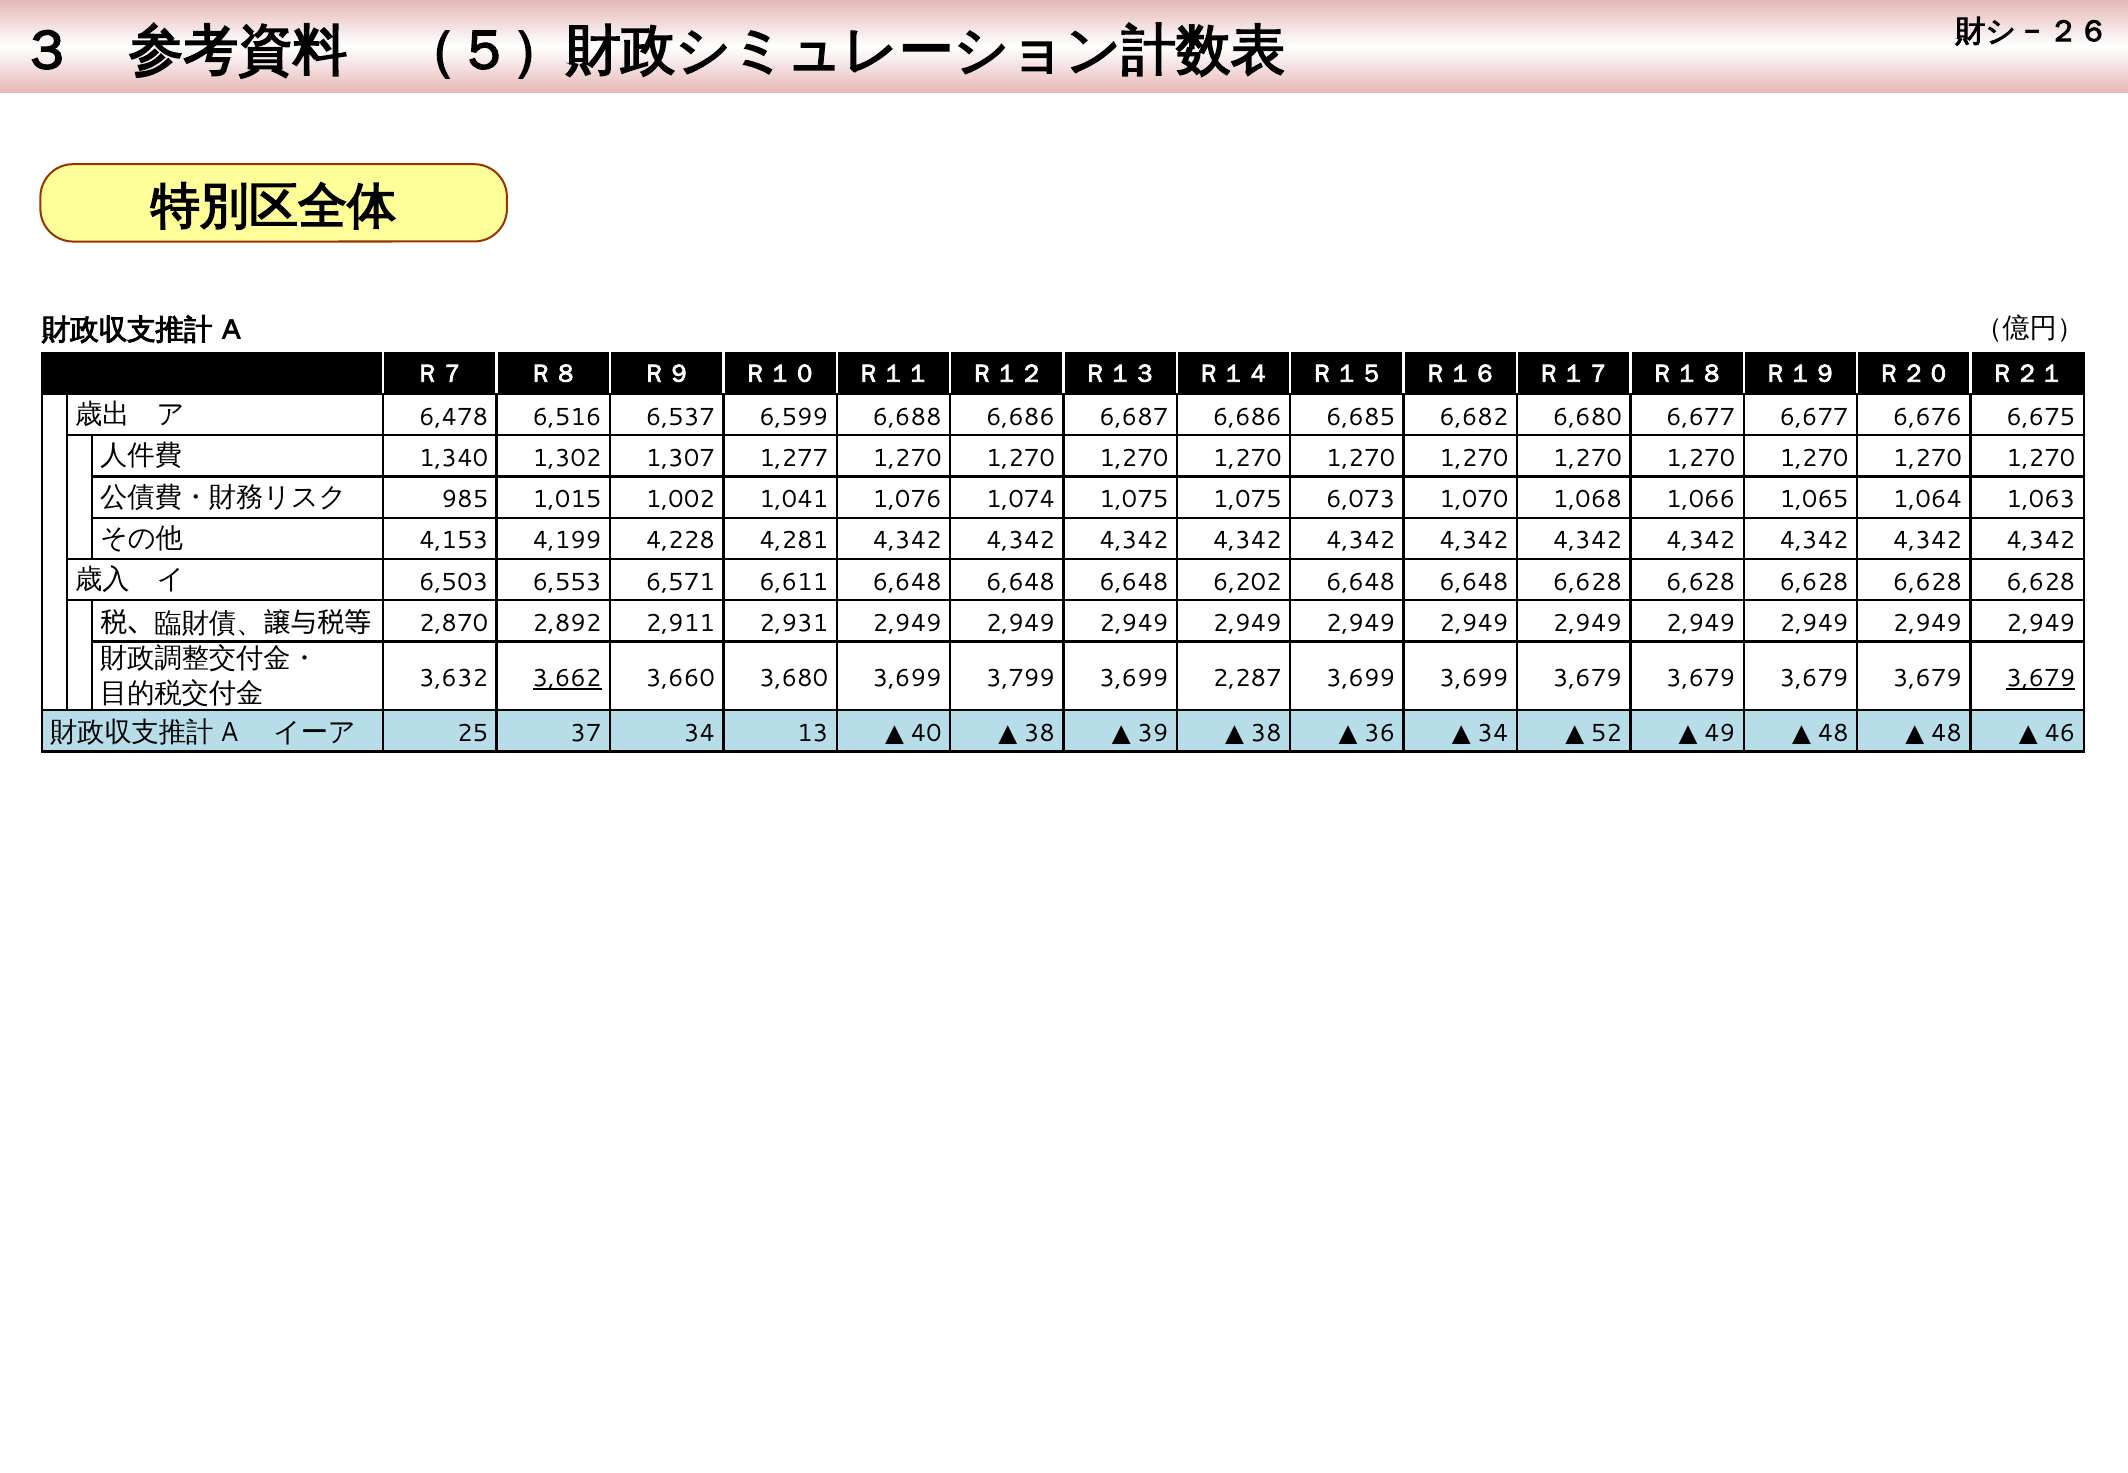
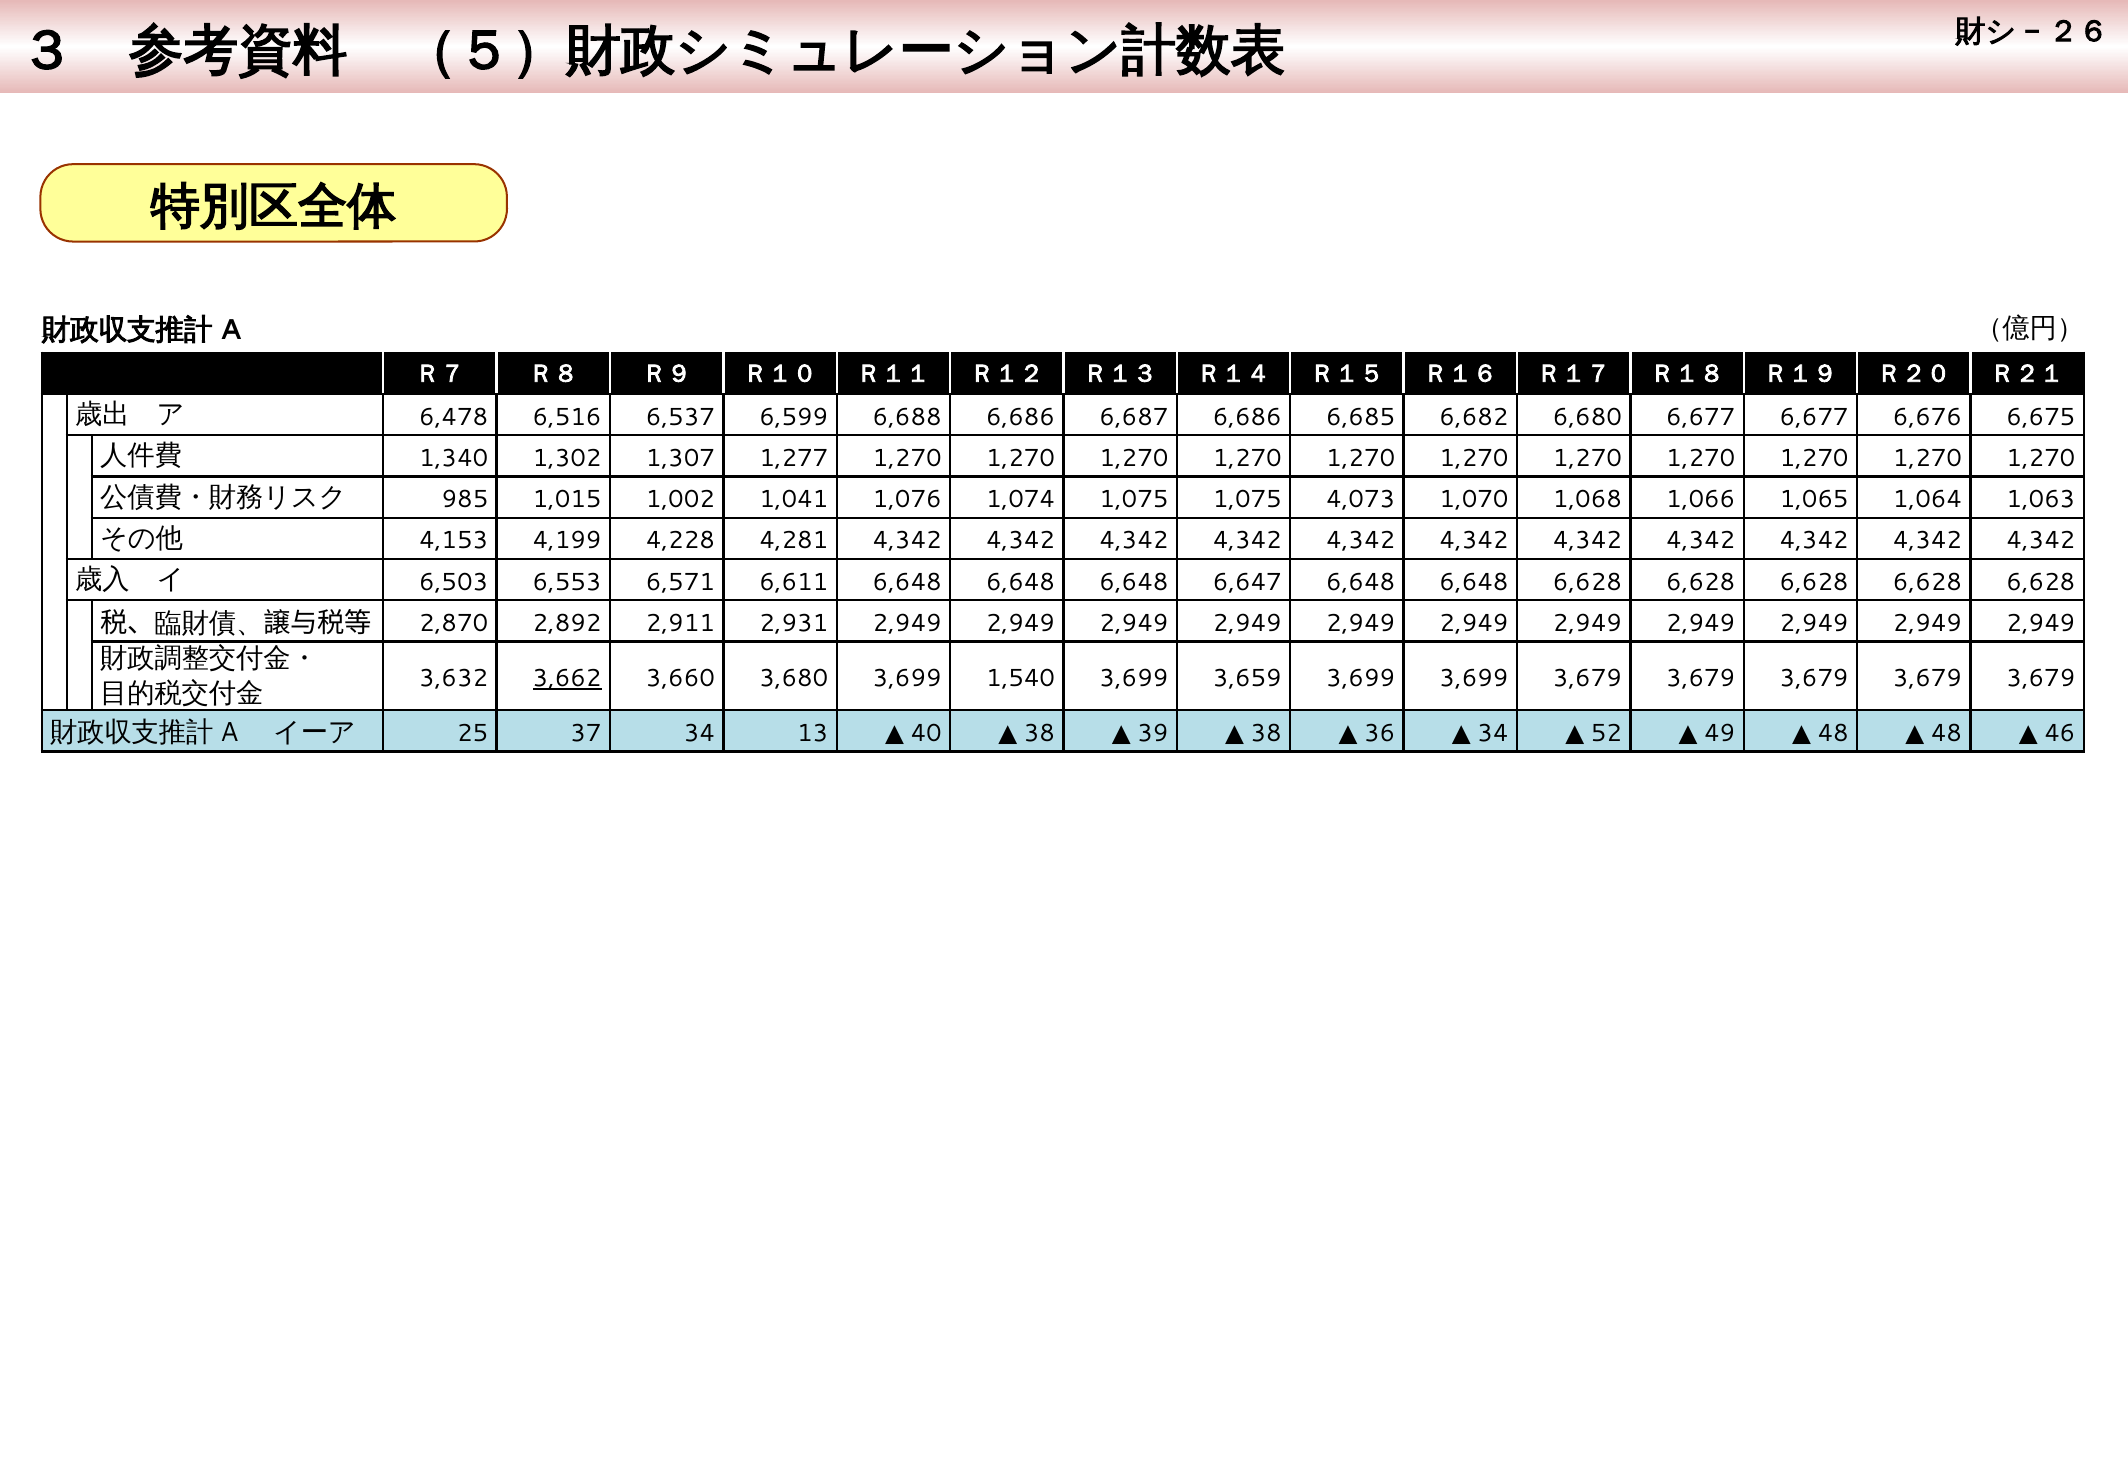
6,073: 6,073 -> 4,073 (1361, 500)
6,202: 6,202 -> 6,647 (1247, 582)
3,799: 3,799 -> 1,540 (1021, 678)
2,287: 2,287 -> 3,659 (1247, 678)
3,679 underline: present -> none (2041, 678)
